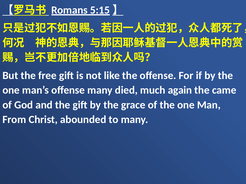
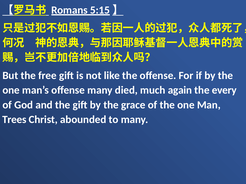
came: came -> every (224, 90)
From: From -> Trees (14, 120)
